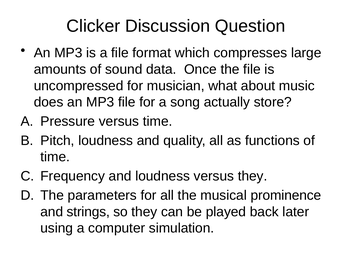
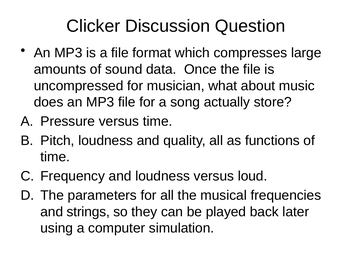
versus they: they -> loud (253, 176)
prominence: prominence -> frequencies (286, 195)
